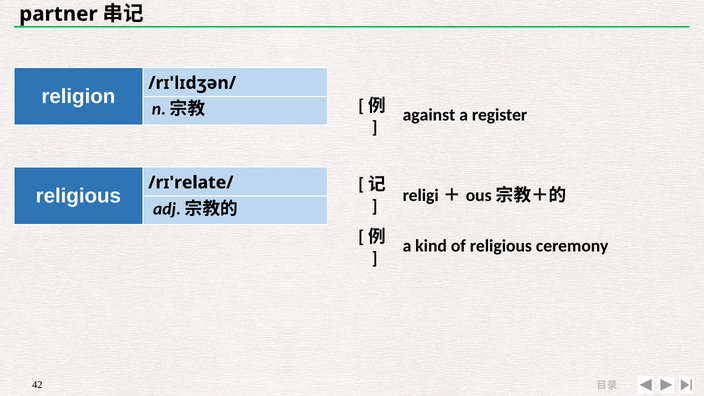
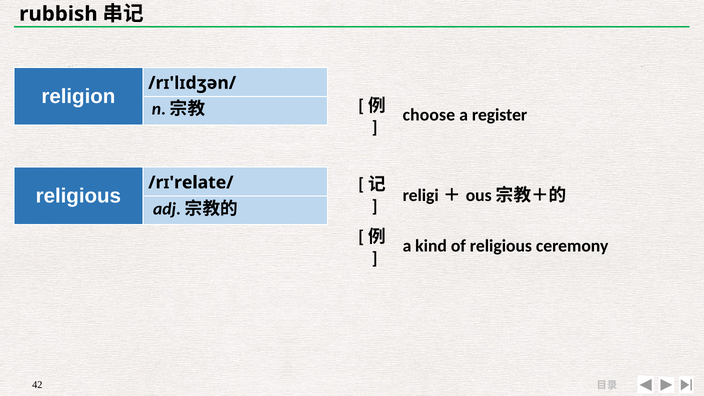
partner: partner -> rubbish (58, 14)
against: against -> choose (429, 115)
